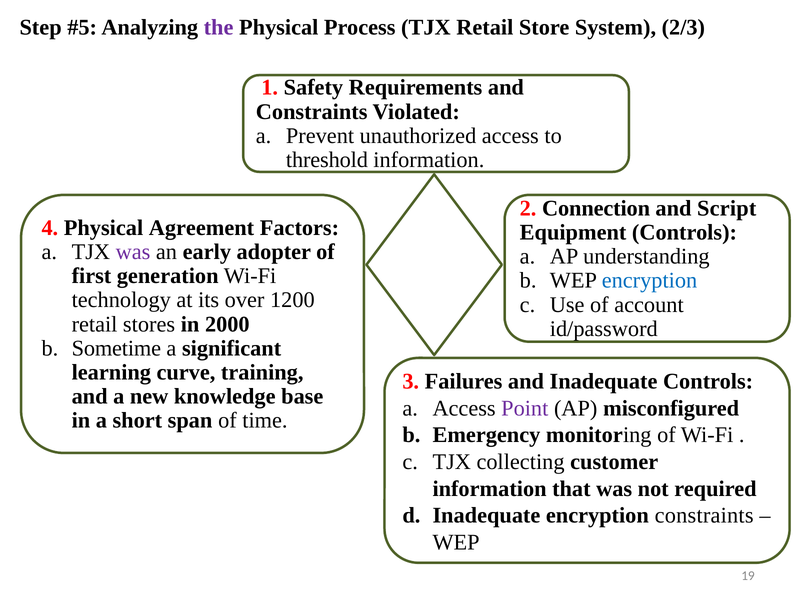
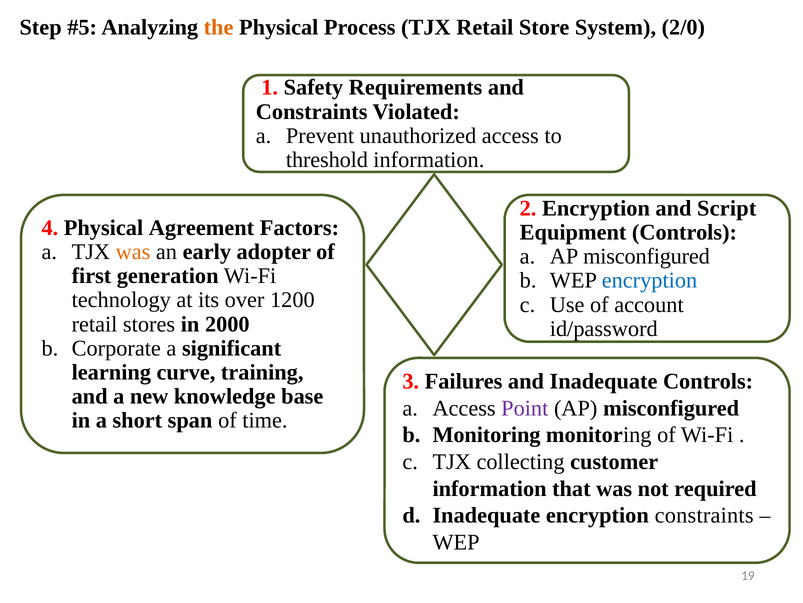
the colour: purple -> orange (219, 28)
2/3: 2/3 -> 2/0 (683, 28)
2 Connection: Connection -> Encryption (596, 208)
was colour: purple -> orange (133, 251)
a AP understanding: understanding -> misconfigured (647, 256)
Sometime: Sometime -> Corporate (116, 348)
Emergency: Emergency -> Monitoring (486, 435)
